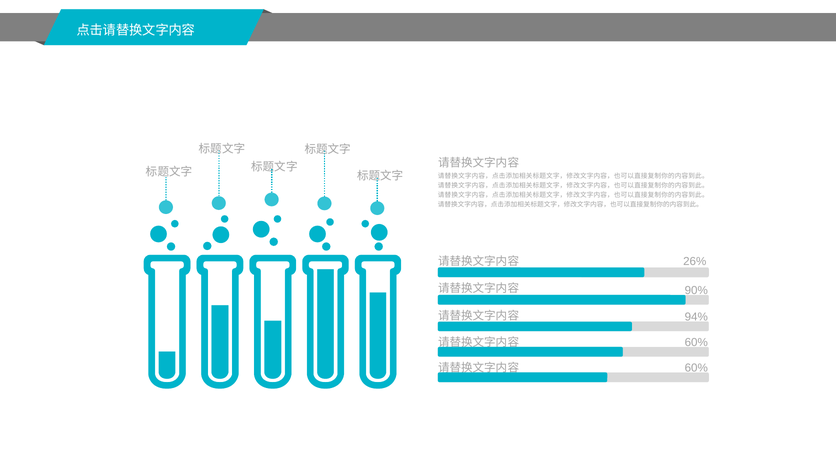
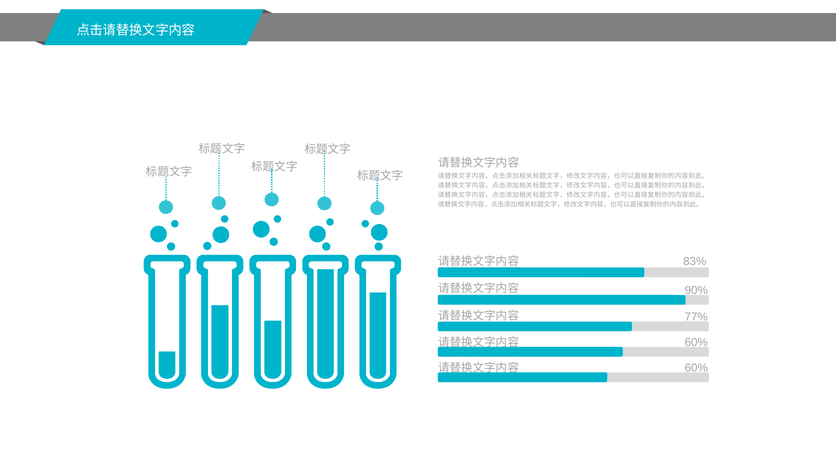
26%: 26% -> 83% (695, 262)
94%: 94% -> 77% (696, 317)
